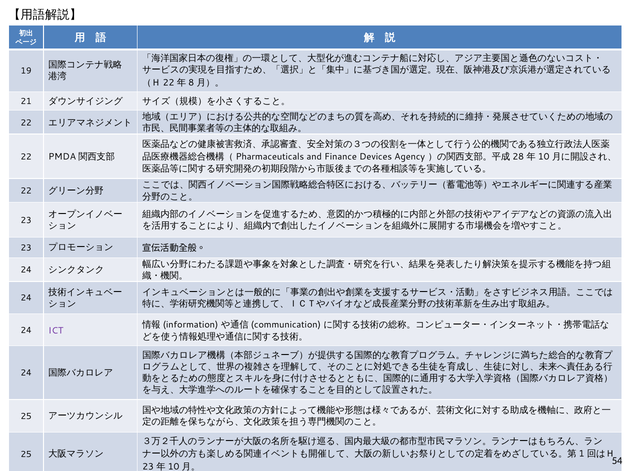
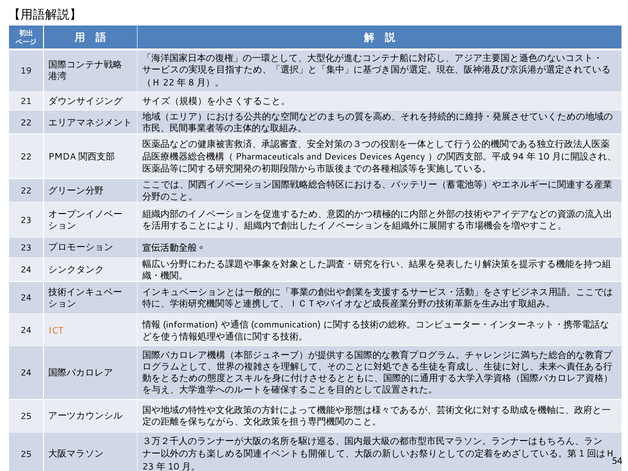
and Finance: Finance -> Devices (341, 157)
28: 28 -> 94 (518, 157)
ICT colour: purple -> orange (56, 331)
